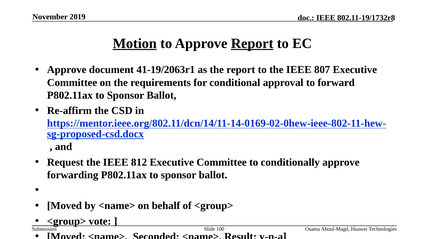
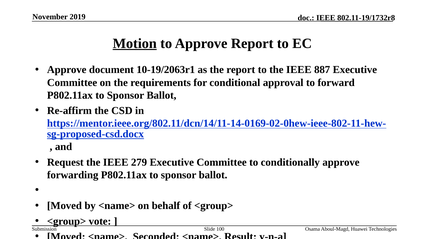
Report underline: present -> none (252, 43)
41-19/2063r1: 41-19/2063r1 -> 10-19/2063r1 (166, 70)
807: 807 -> 887 (322, 70)
812: 812 -> 279 (139, 162)
